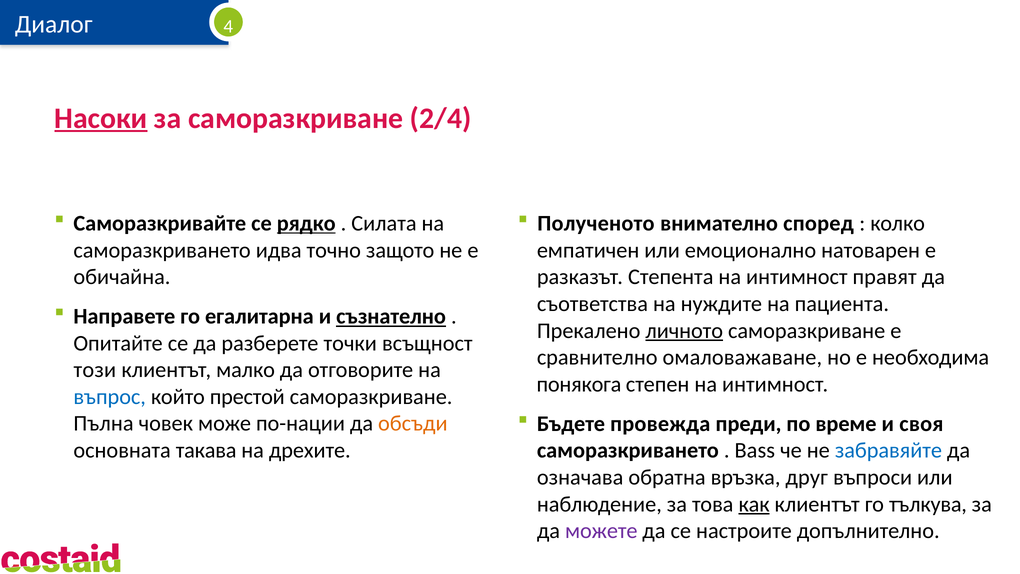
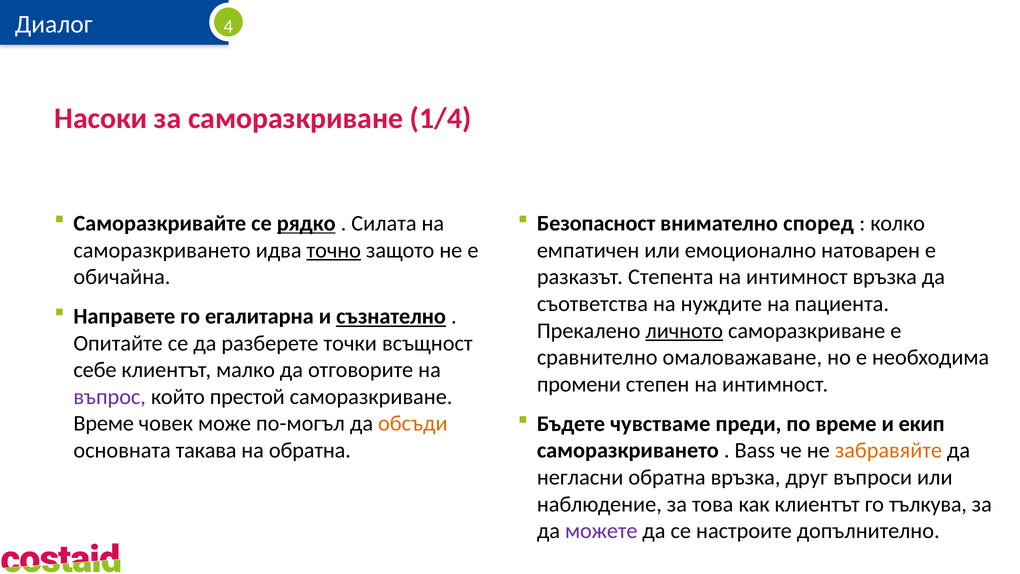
Насоки underline: present -> none (101, 118)
2/4: 2/4 -> 1/4 (441, 118)
Полученото: Полученото -> Безопасност (596, 223)
точно underline: none -> present (334, 250)
интимност правят: правят -> връзка (885, 277)
този: този -> себе (95, 370)
понякога: понякога -> промени (579, 384)
въпрос colour: blue -> purple (110, 397)
провежда: провежда -> чувстваме (660, 424)
своя: своя -> екип (922, 424)
Пълна: Пълна -> Време (104, 423)
по-нации: по-нации -> по-могъл (300, 423)
на дрехите: дрехите -> обратна (310, 450)
забравяйте colour: blue -> orange (888, 450)
означава: означава -> негласни (580, 477)
как underline: present -> none (754, 504)
